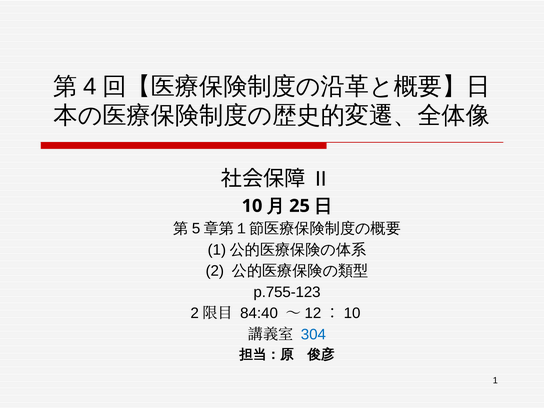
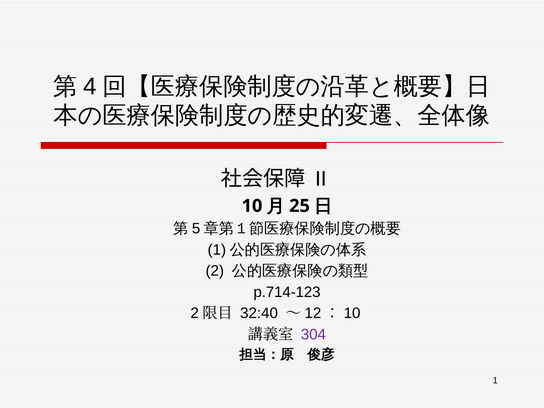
p.755-123: p.755-123 -> p.714-123 (287, 292)
84:40: 84:40 -> 32:40 (259, 313)
304 colour: blue -> purple (313, 334)
